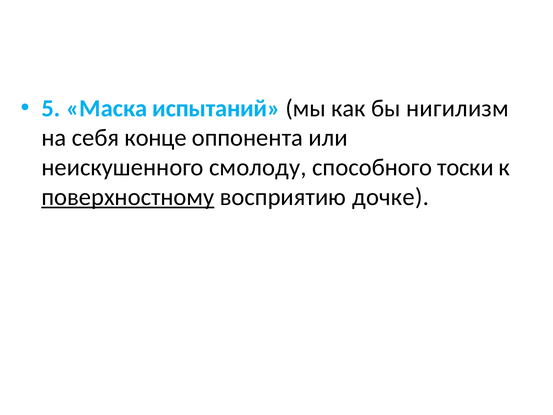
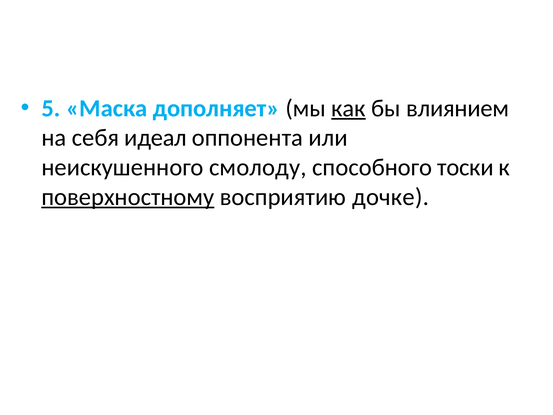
испытаний: испытаний -> дополняет (216, 108)
как underline: none -> present (348, 108)
нигилизм: нигилизм -> влиянием (458, 108)
конце: конце -> идеал (156, 138)
